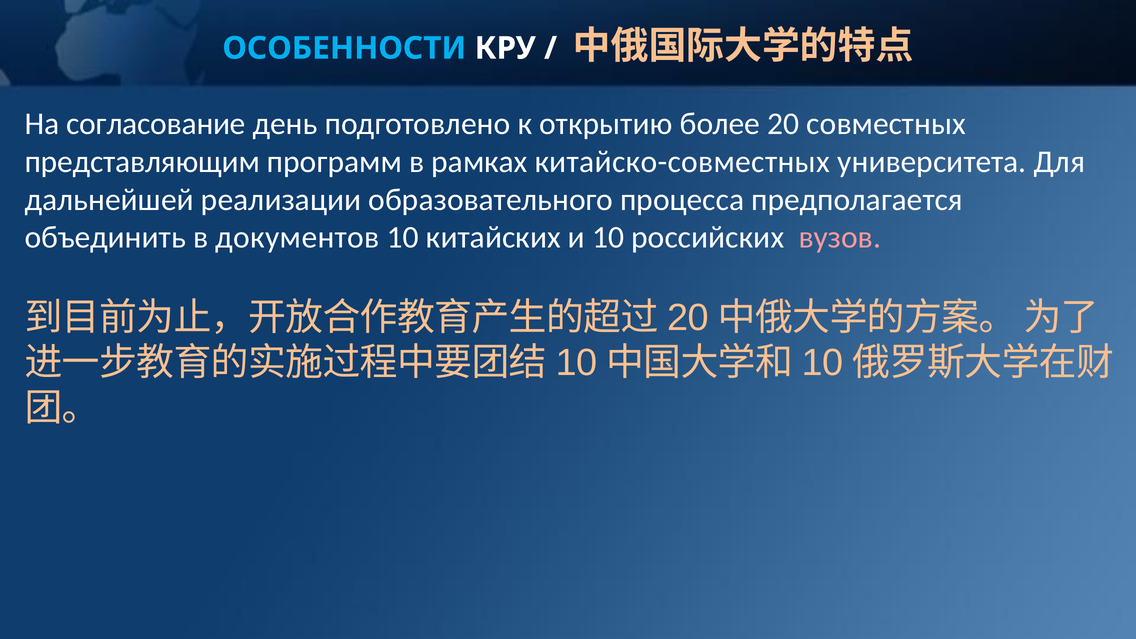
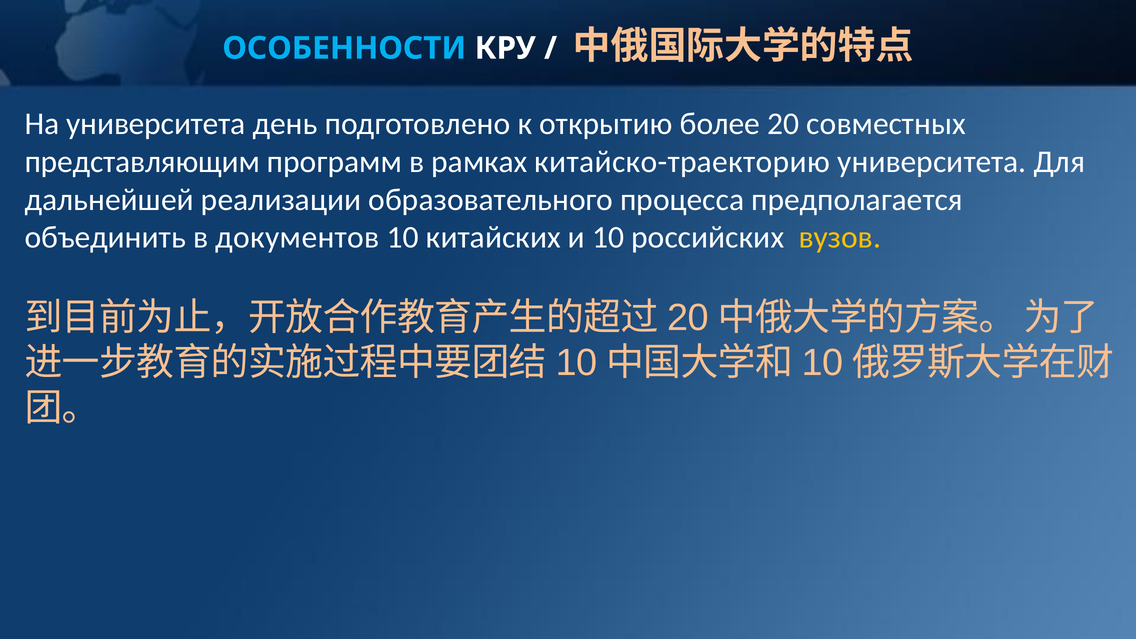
На согласование: согласование -> университета (156, 124)
китайско-совместных: китайско-совместных -> китайско-траекторию (682, 162)
вузов colour: pink -> yellow (840, 238)
